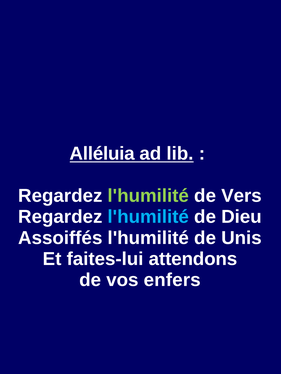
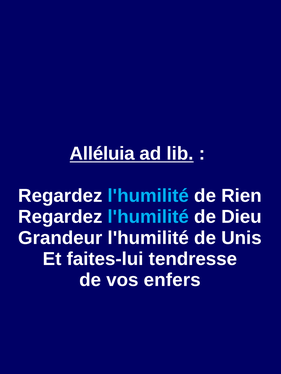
l'humilité colour: light green -> light blue (148, 196)
Vers: Vers -> Rien (242, 196)
Assoiffés: Assoiffés -> Grandeur (60, 238)
attendons: attendons -> tendresse (193, 259)
